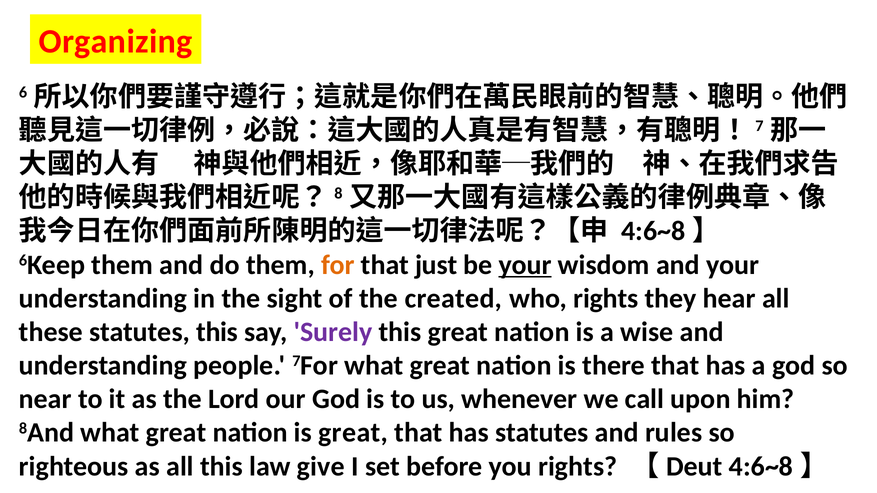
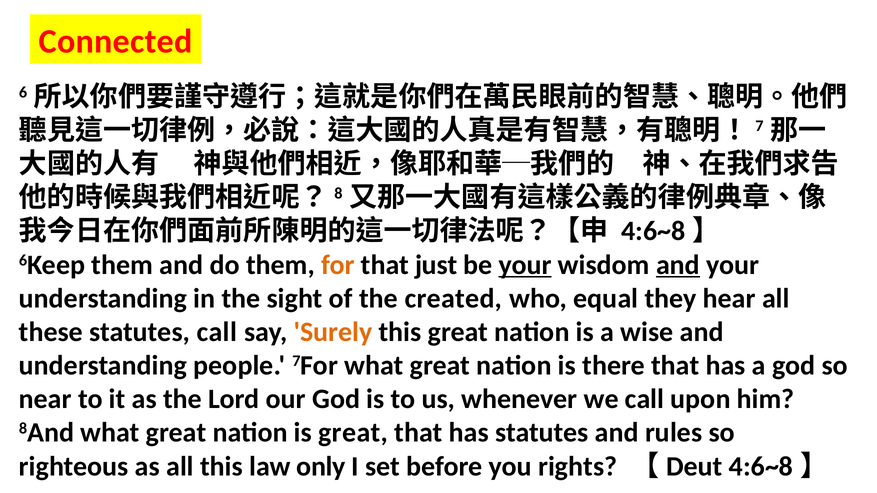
Organizing: Organizing -> Connected (116, 42)
and underline: none -> present (678, 265)
who rights: rights -> equal (606, 299)
statutes this: this -> call (217, 332)
Surely colour: purple -> orange (333, 332)
give: give -> only (321, 467)
